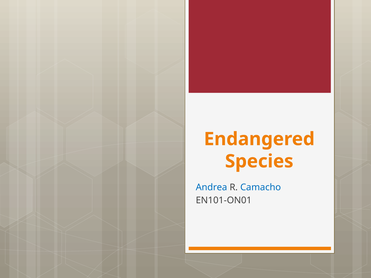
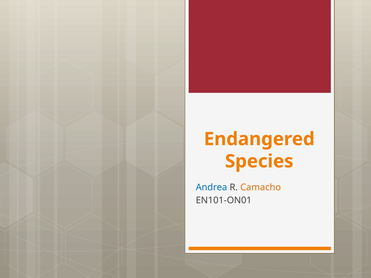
Camacho colour: blue -> orange (261, 187)
